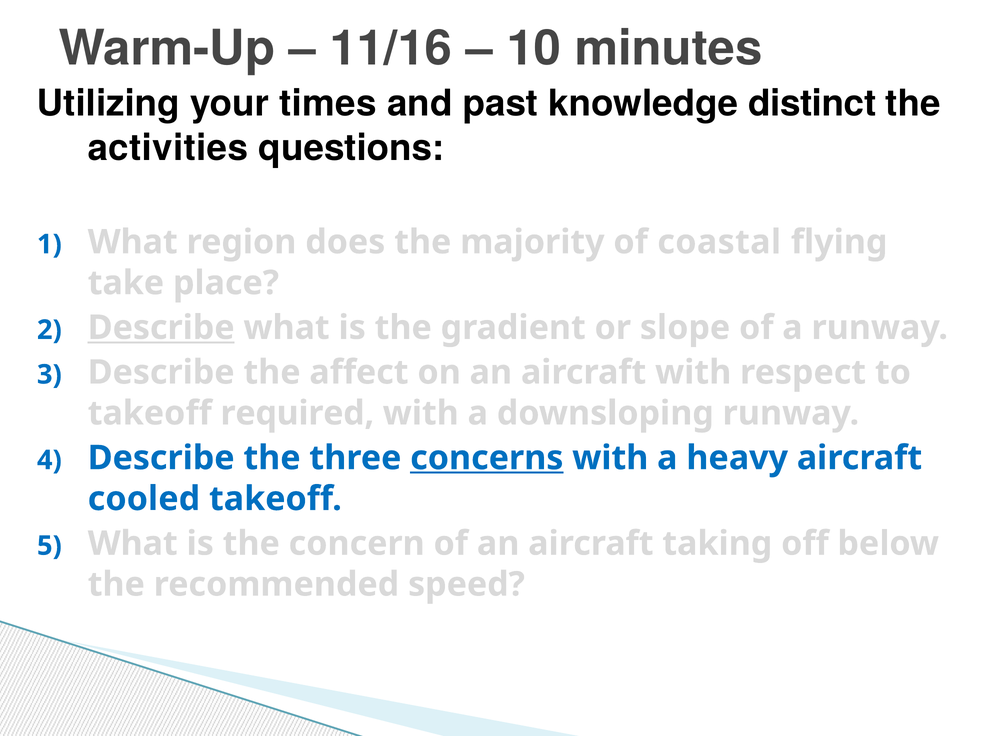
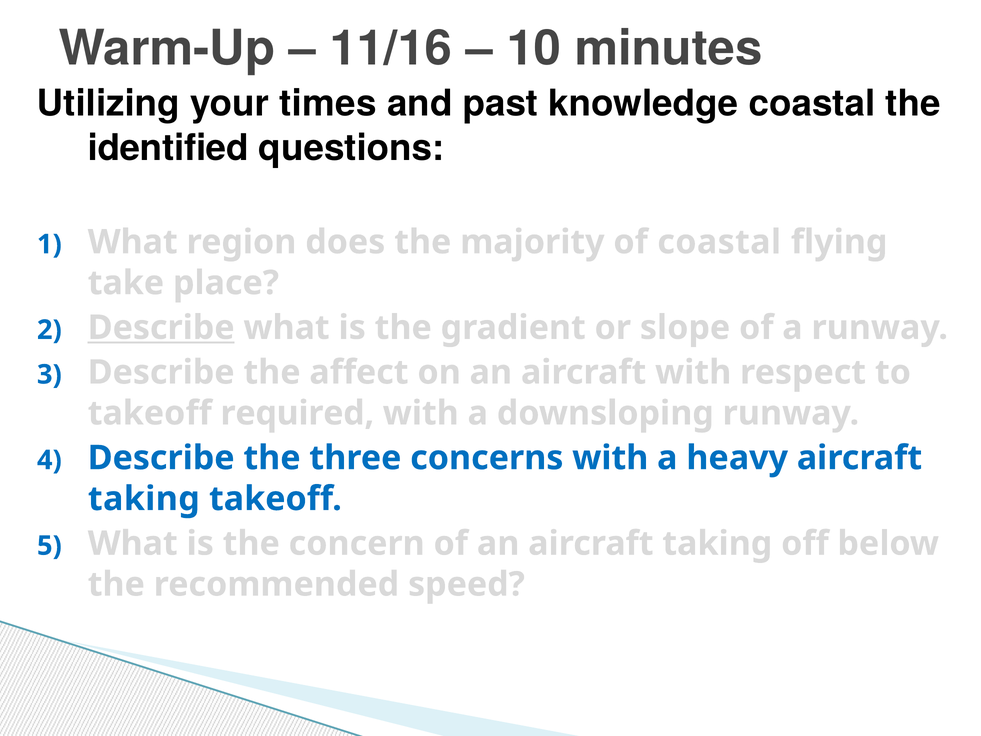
knowledge distinct: distinct -> coastal (812, 104)
activities: activities -> identified (168, 148)
concerns underline: present -> none (487, 458)
cooled: cooled -> taking (144, 499)
